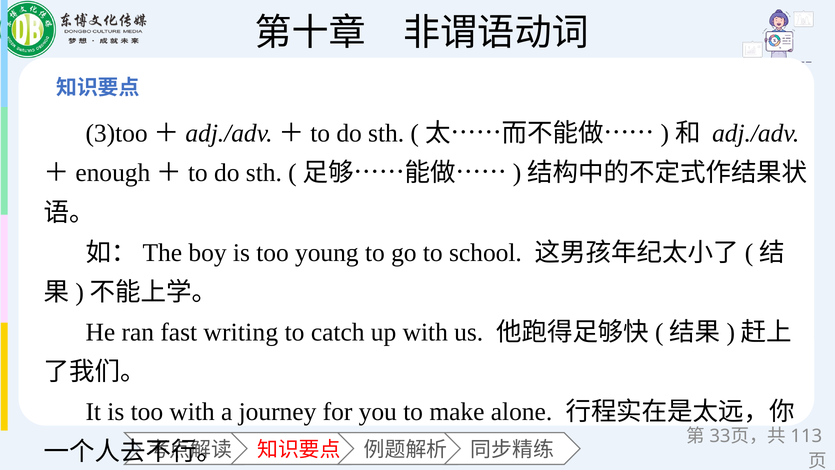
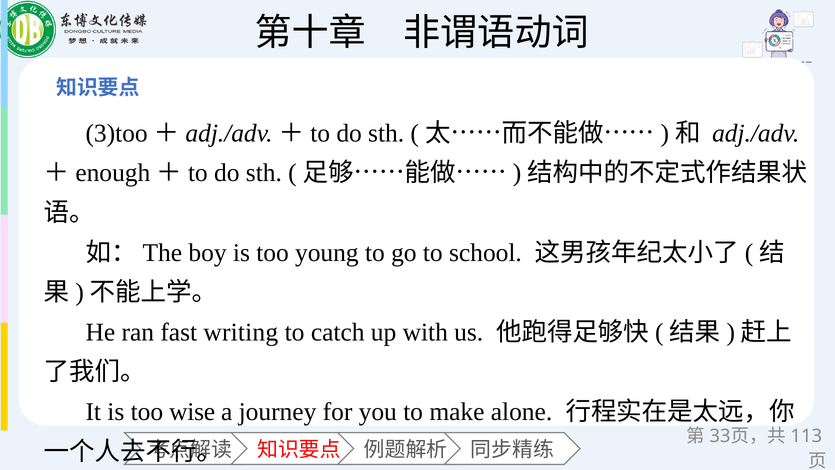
too with: with -> wise (192, 412)
